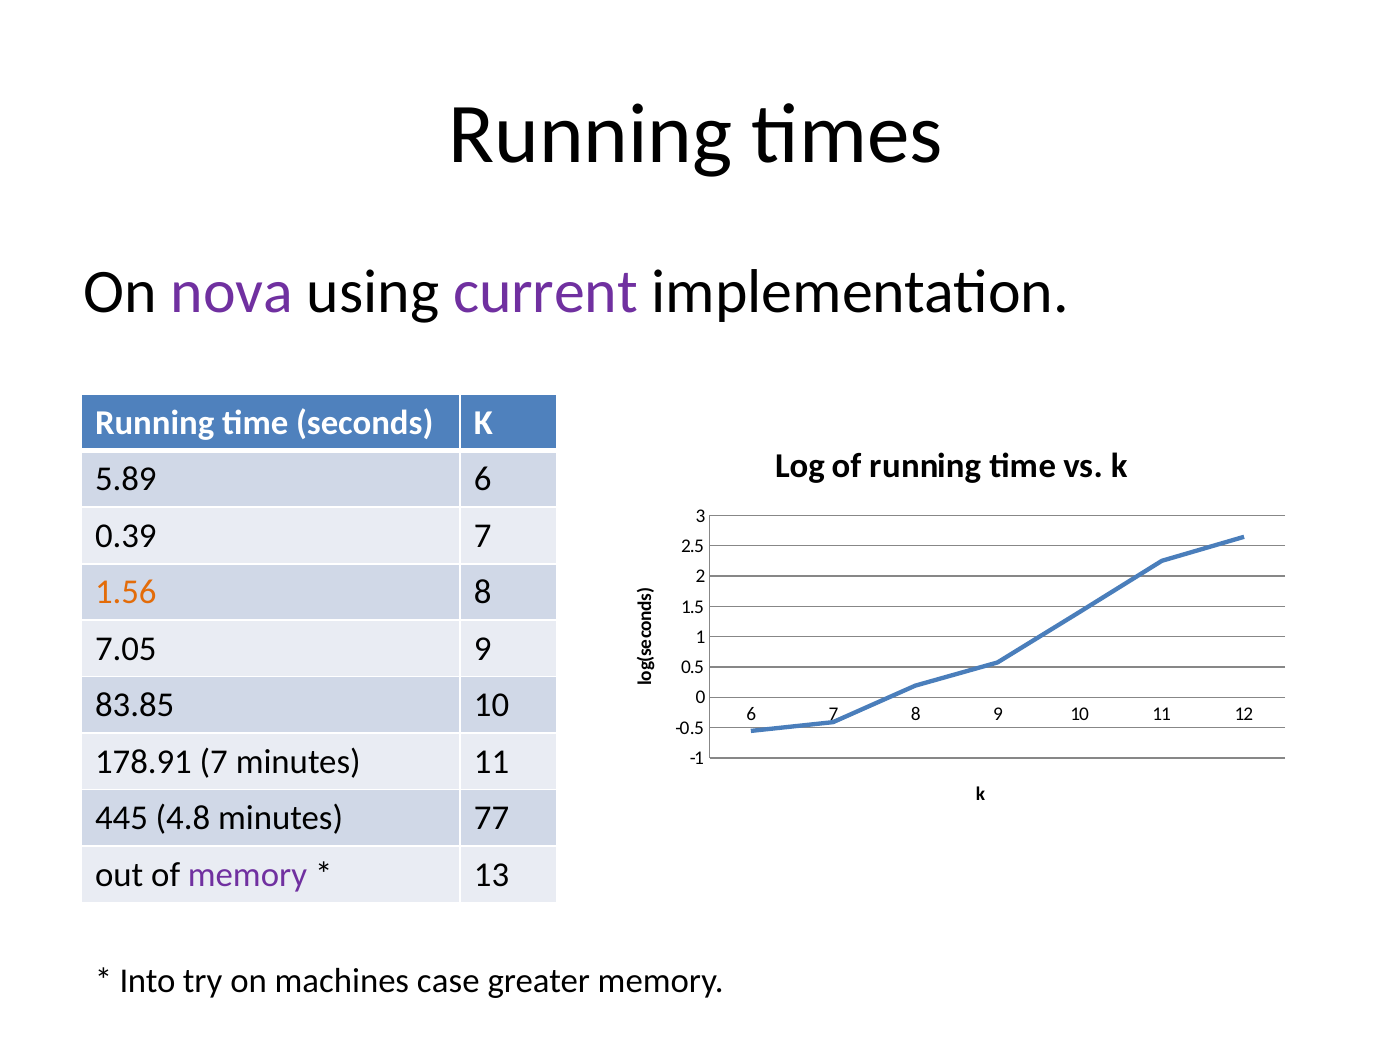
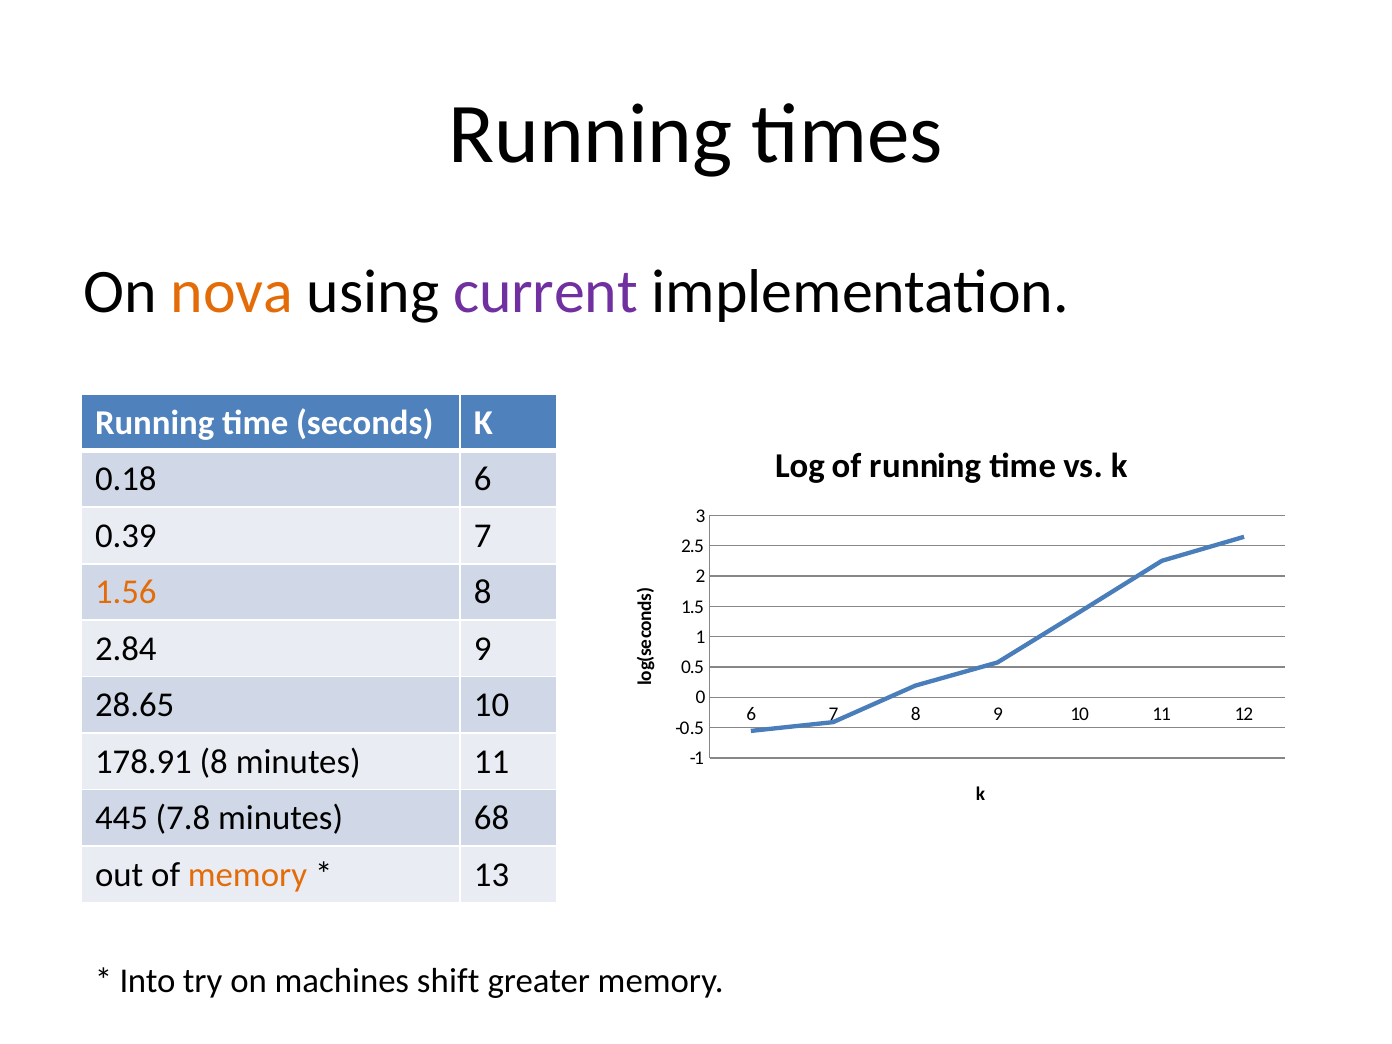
nova colour: purple -> orange (232, 292)
5.89: 5.89 -> 0.18 (126, 479)
7.05: 7.05 -> 2.84 (126, 649)
83.85: 83.85 -> 28.65 (135, 705)
178.91 7: 7 -> 8 (214, 762)
4.8: 4.8 -> 7.8 (183, 818)
77: 77 -> 68 (492, 818)
memory colour: purple -> orange (247, 875)
case: case -> shift (448, 981)
